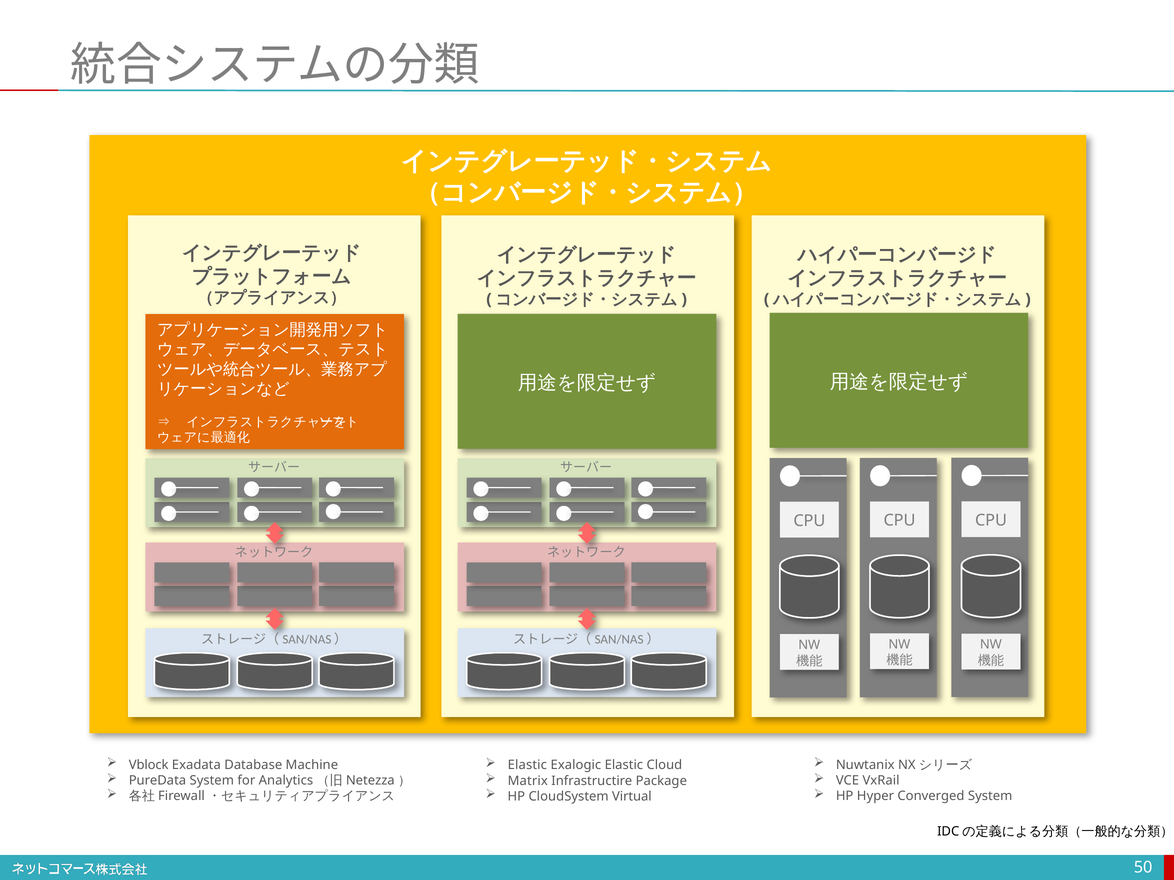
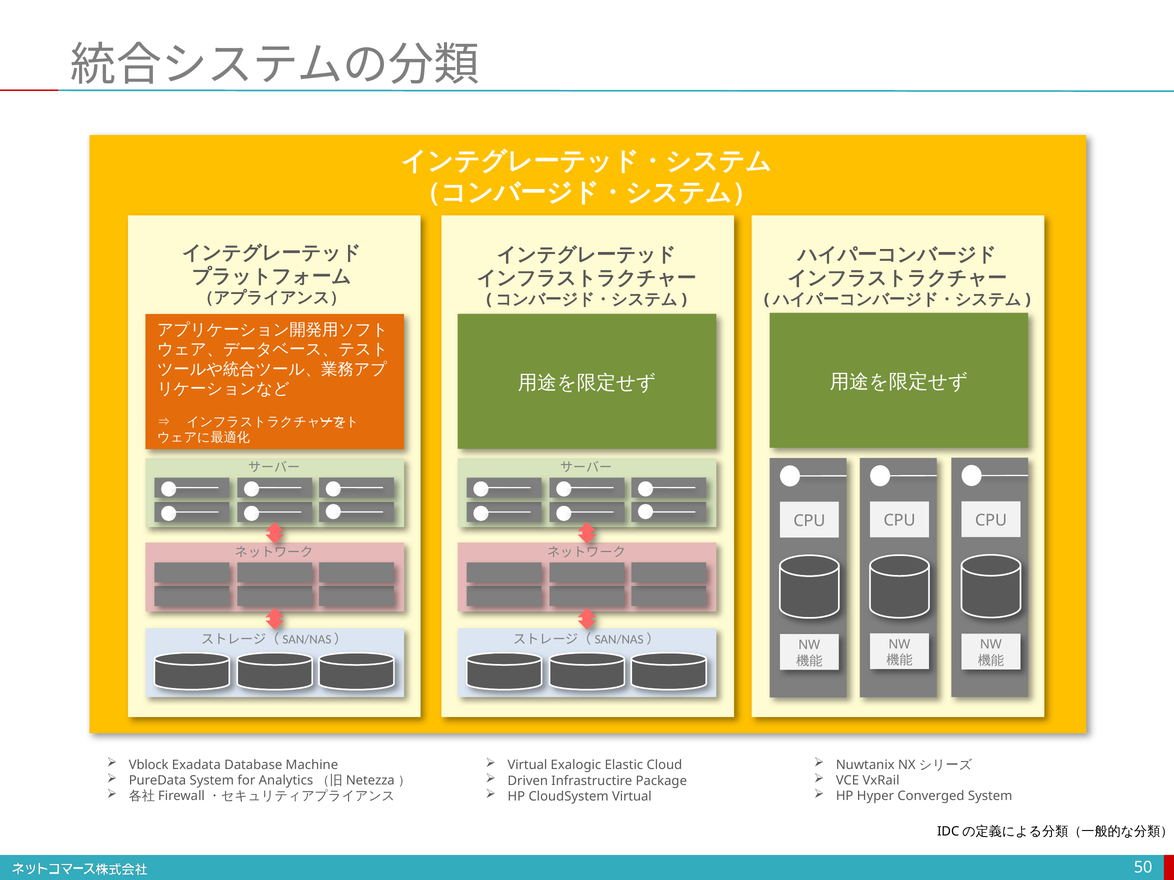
Elastic: Elastic -> Virtual (527, 766)
Matrix: Matrix -> Driven (528, 781)
